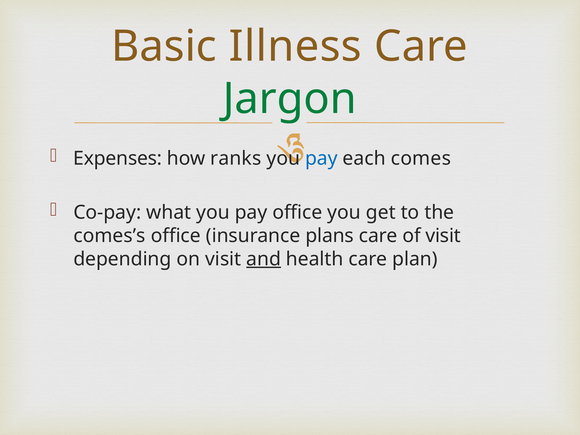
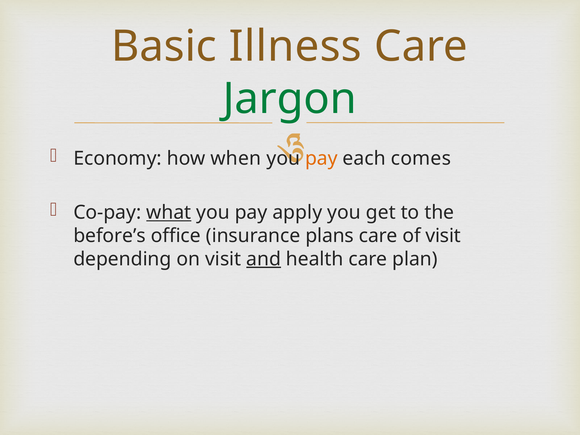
Expenses: Expenses -> Economy (118, 158)
ranks: ranks -> when (236, 158)
pay colour: blue -> orange (321, 158)
what underline: none -> present (169, 213)
pay office: office -> apply (297, 213)
comes’s: comes’s -> before’s (110, 236)
